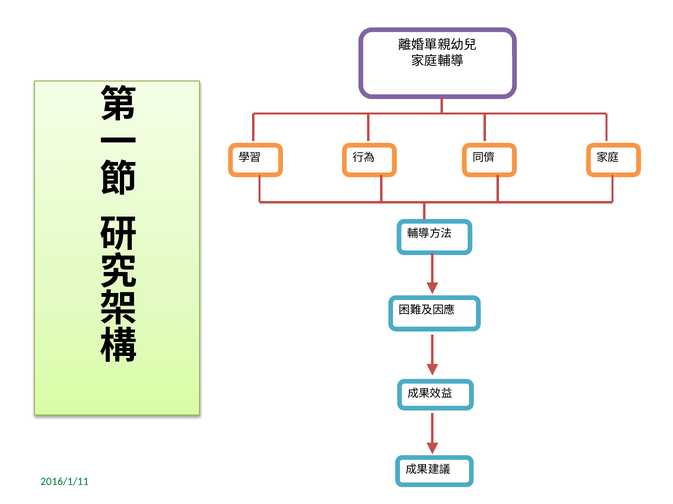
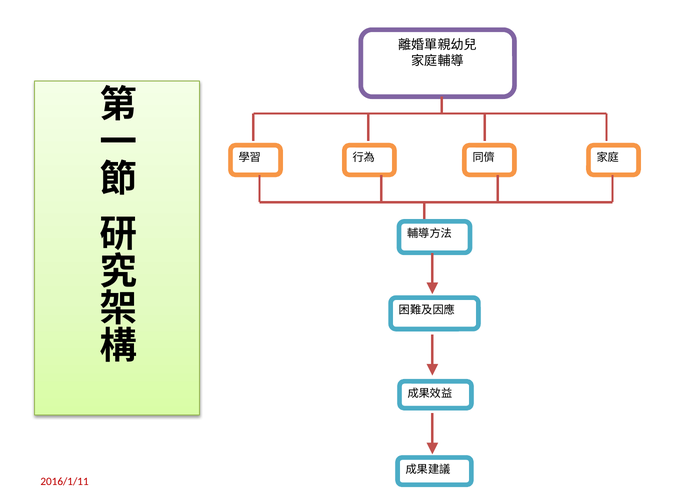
2016/1/11 colour: green -> red (65, 482)
